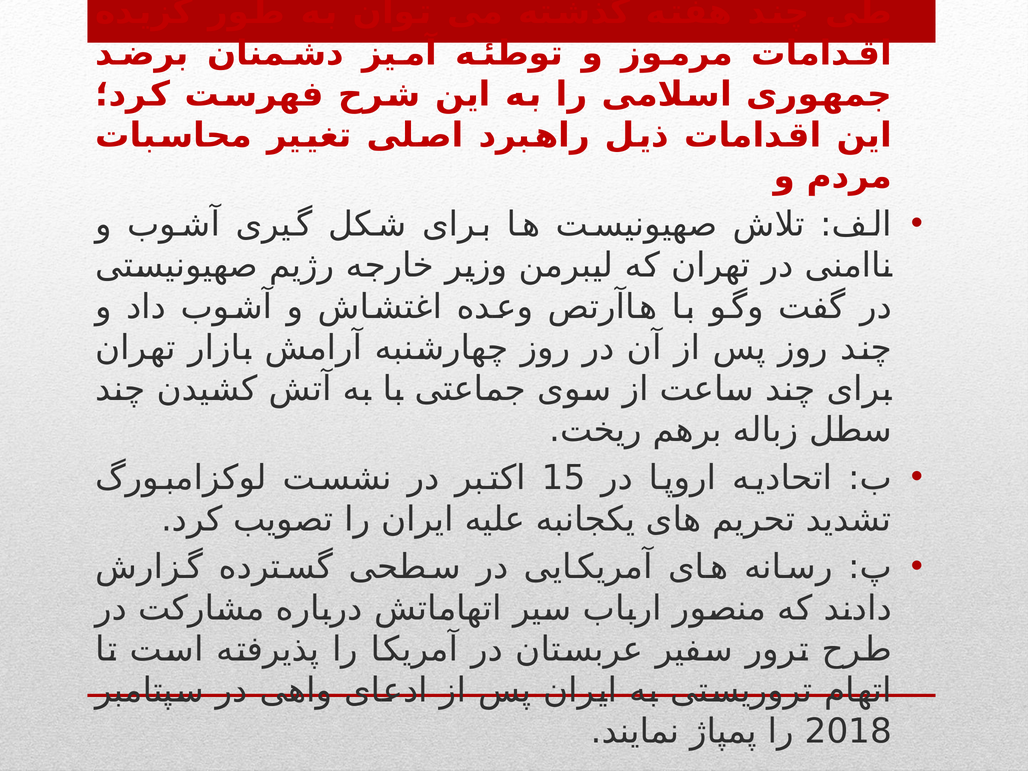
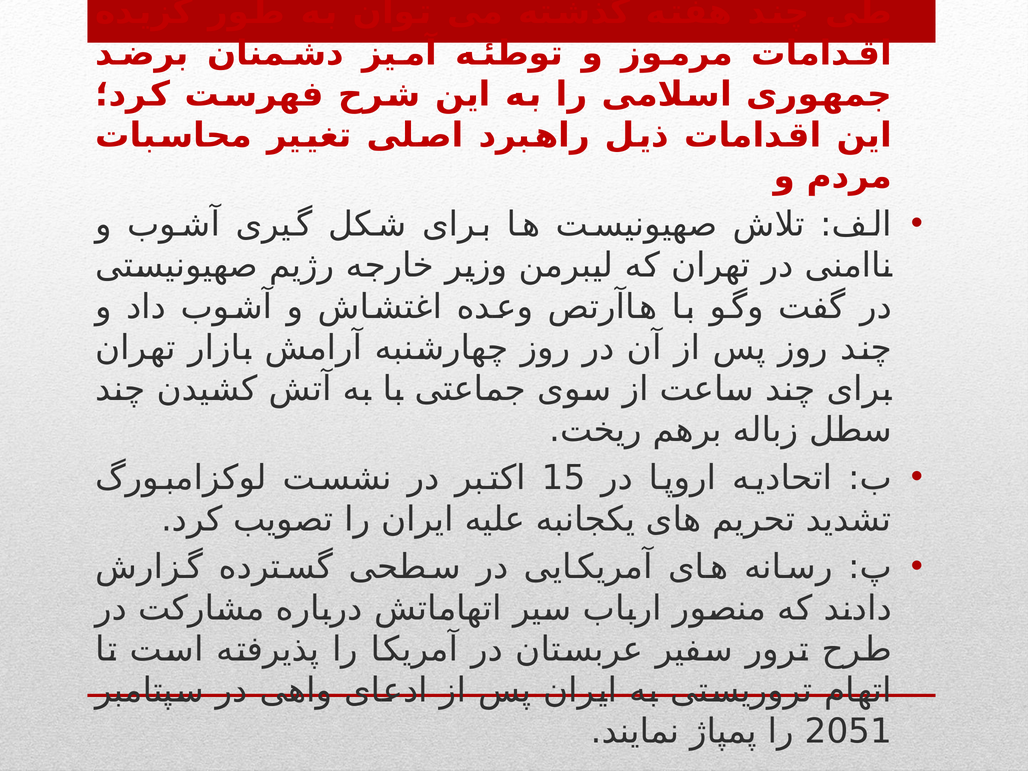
2018: 2018 -> 2051 (848, 732)
